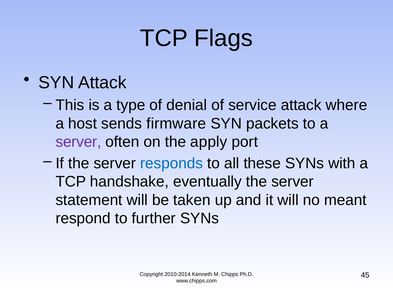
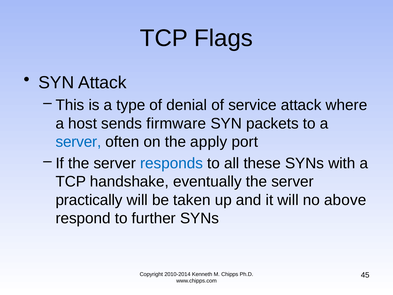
server colour: purple -> blue (78, 142)
statement: statement -> practically (89, 200)
meant: meant -> above (345, 200)
